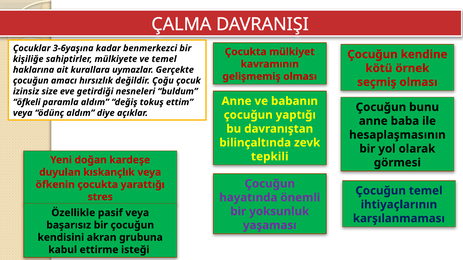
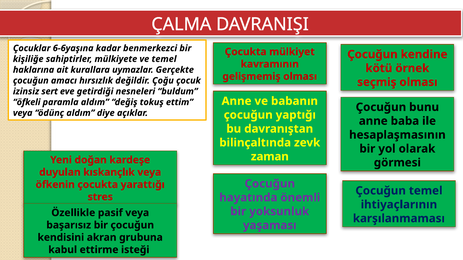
3-6yaşına: 3-6yaşına -> 6-6yaşına (73, 48)
size: size -> sert (50, 92)
tepkili: tepkili -> zaman (270, 157)
